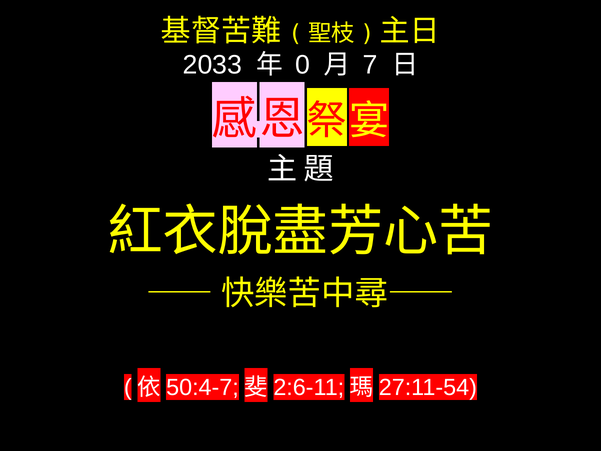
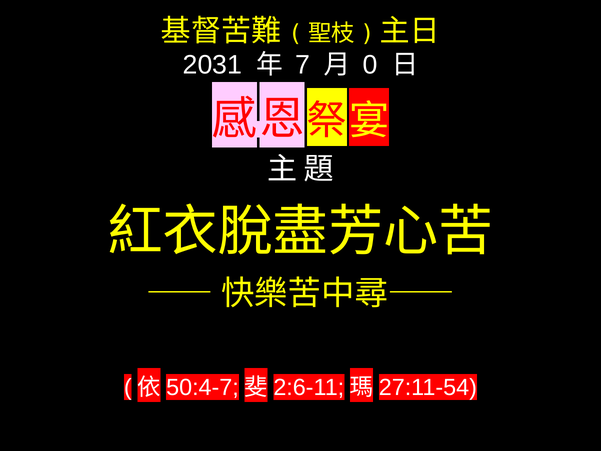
2033: 2033 -> 2031 (212, 65)
0: 0 -> 7 (303, 65)
7: 7 -> 0 (370, 65)
